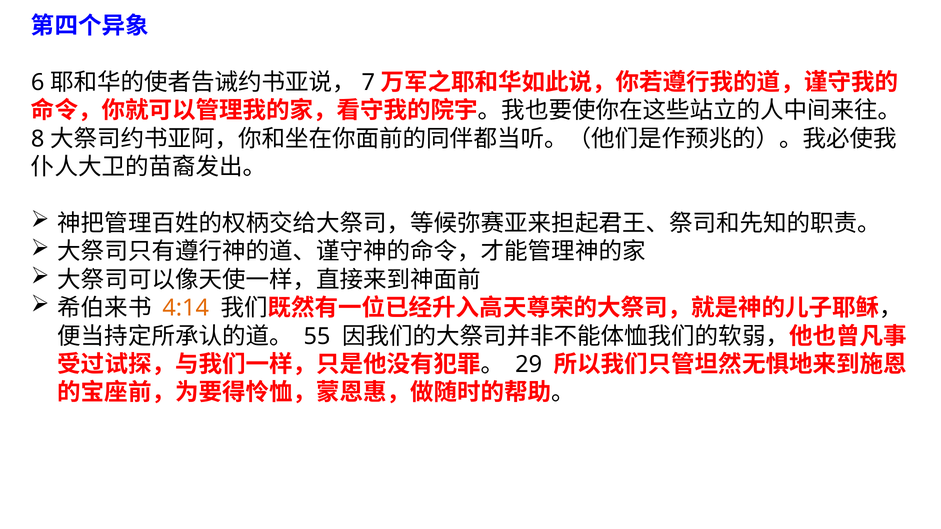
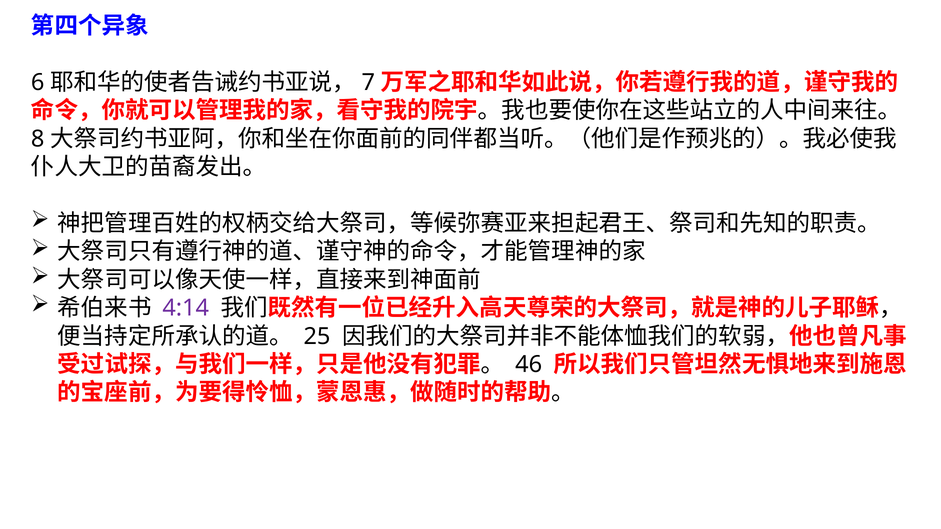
4:14 colour: orange -> purple (186, 308)
55: 55 -> 25 (317, 336)
29: 29 -> 46 (529, 365)
